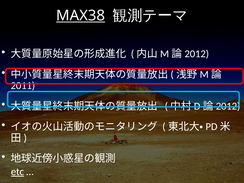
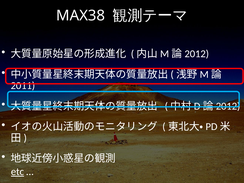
MAX38 underline: present -> none (81, 16)
